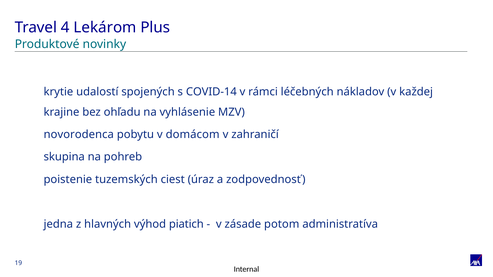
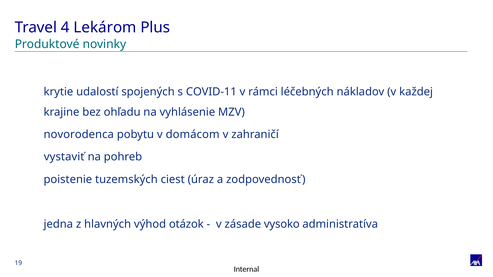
COVID-14: COVID-14 -> COVID-11 (211, 92)
skupina: skupina -> vystaviť (64, 157)
piatich: piatich -> otázok (186, 224)
potom: potom -> vysoko (282, 224)
